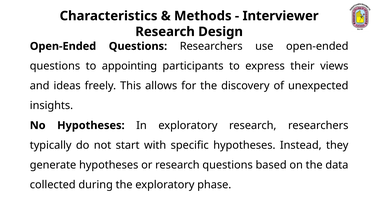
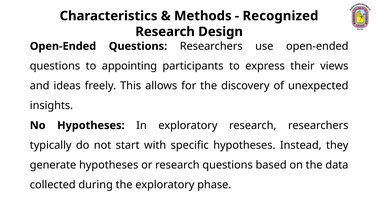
Interviewer: Interviewer -> Recognized (280, 16)
